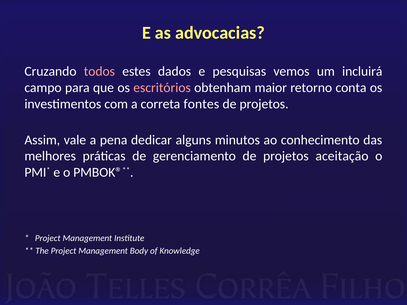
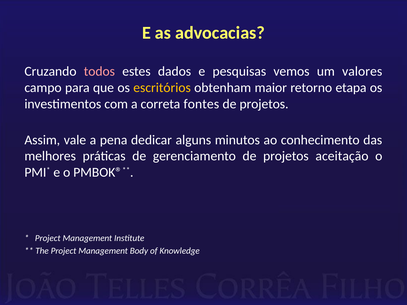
incluirá: incluirá -> valores (362, 72)
escritórios colour: pink -> yellow (162, 88)
conta: conta -> etapa (351, 88)
